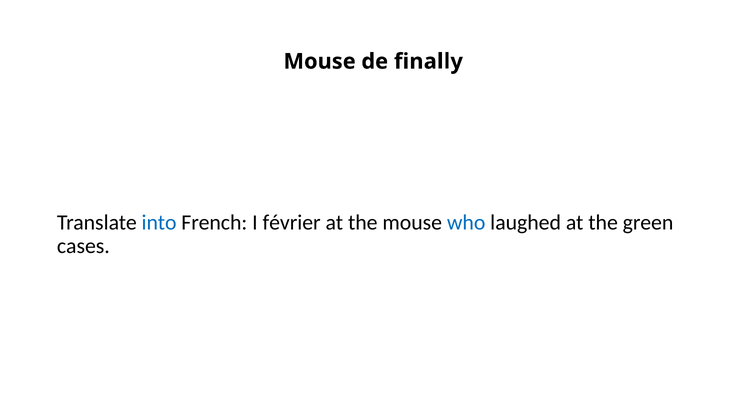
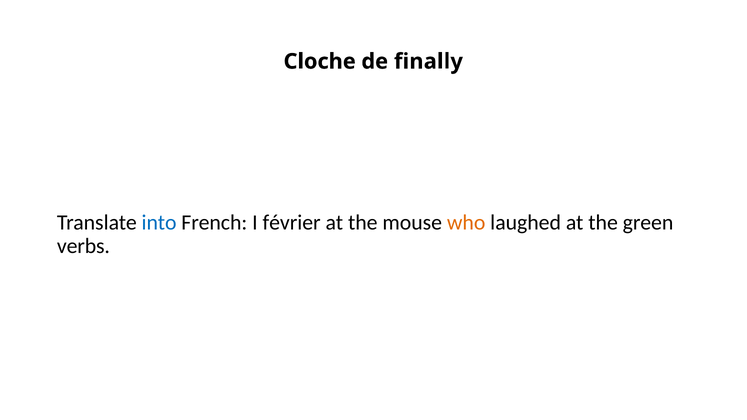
Mouse: Mouse -> Cloche (320, 62)
who colour: blue -> orange (466, 223)
cases: cases -> verbs (83, 246)
